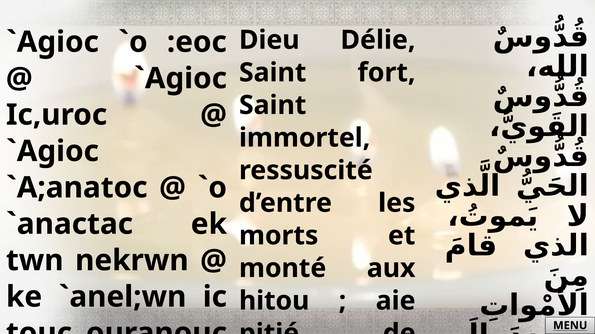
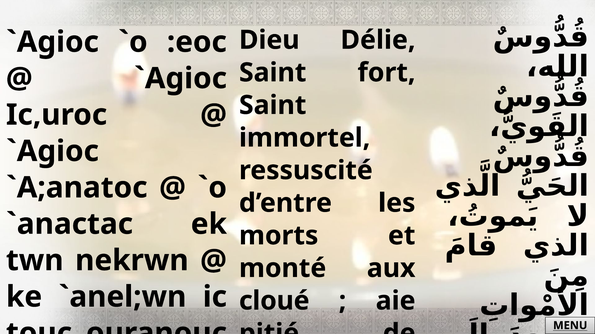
hitou: hitou -> cloué (274, 301)
